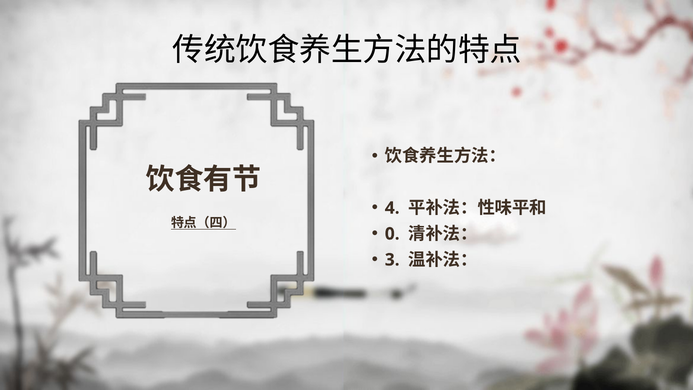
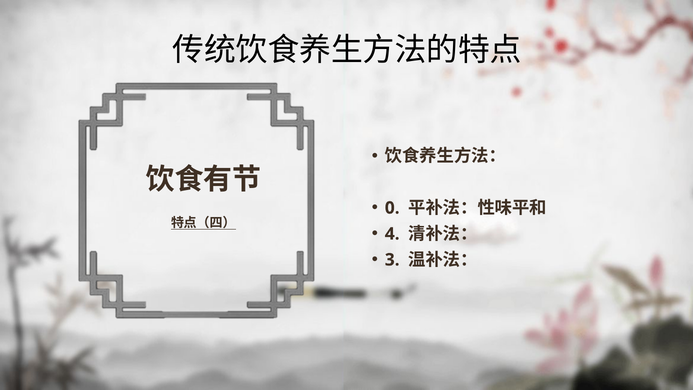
4: 4 -> 0 (392, 208)
0: 0 -> 4 (392, 234)
